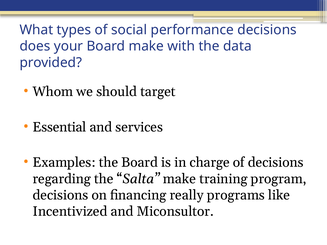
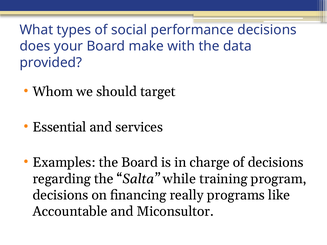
Salta make: make -> while (179, 179)
Incentivized: Incentivized -> Accountable (70, 212)
